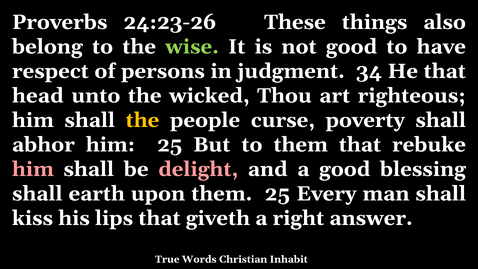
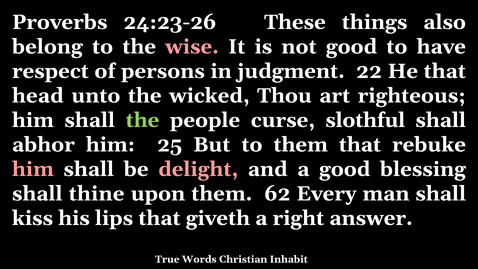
wise colour: light green -> pink (192, 47)
34: 34 -> 22 (369, 71)
the colour: yellow -> light green (142, 120)
poverty: poverty -> slothful (365, 120)
earth: earth -> thine (97, 194)
them 25: 25 -> 62 (277, 194)
